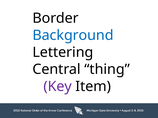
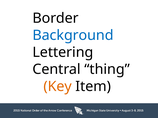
Key colour: purple -> orange (58, 87)
